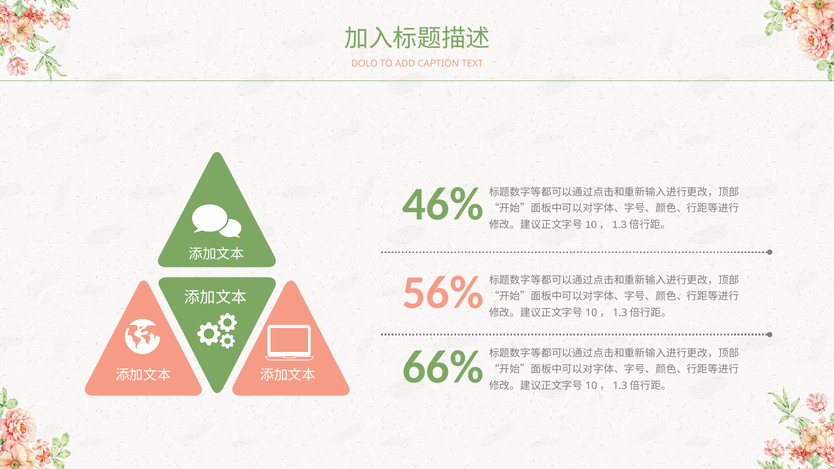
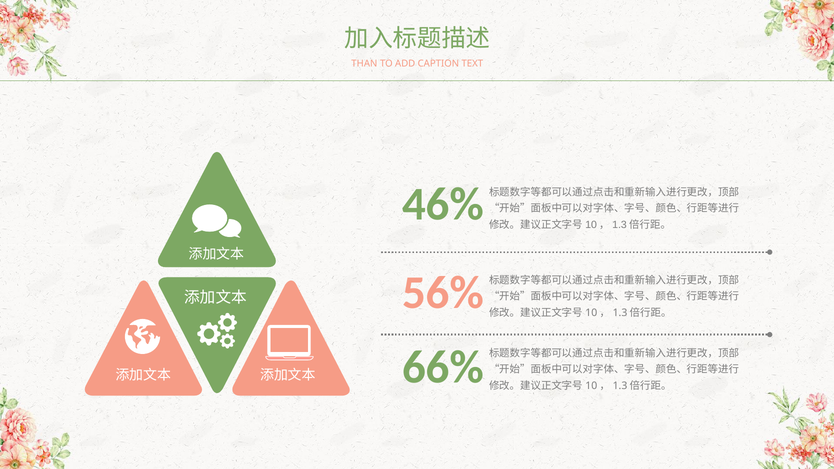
DOLO: DOLO -> THAN (364, 64)
